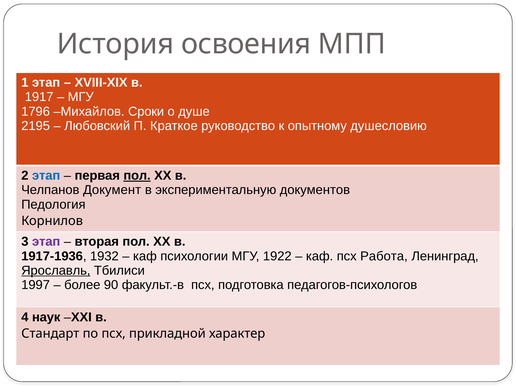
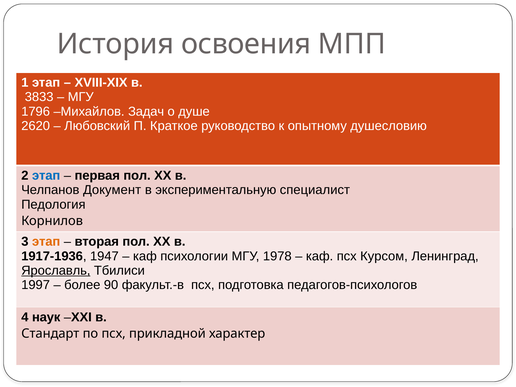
1917: 1917 -> 3833 (39, 97)
Сроки: Сроки -> Задач (146, 111)
2195: 2195 -> 2620 (36, 126)
пол underline: present -> none (137, 176)
документов: документов -> специалист (315, 190)
этап colour: purple -> orange (46, 242)
1932: 1932 -> 1947 (104, 256)
1922: 1922 -> 1978 (277, 256)
Работа: Работа -> Курсом (384, 256)
